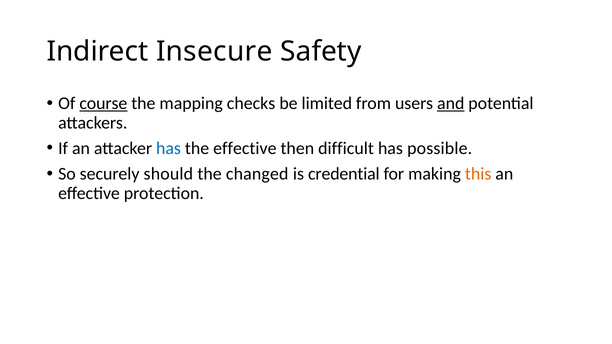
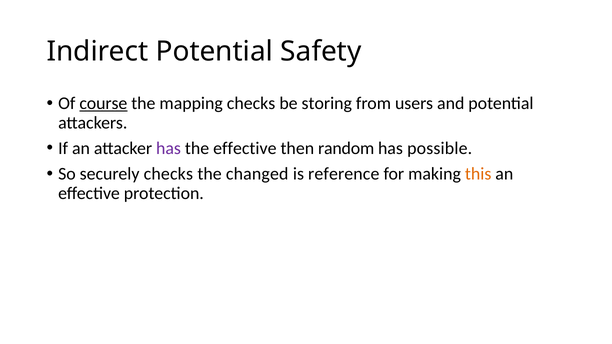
Indirect Insecure: Insecure -> Potential (214, 51)
limited: limited -> storing (327, 103)
and underline: present -> none (451, 103)
has colour: blue -> purple (169, 148)
difficult: difficult -> random (346, 148)
securely should: should -> checks (168, 174)
credential: credential -> reference (344, 174)
